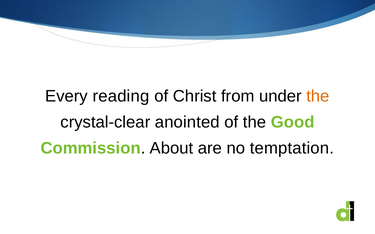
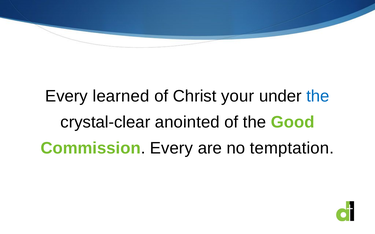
reading: reading -> learned (121, 96)
from: from -> your (238, 96)
the colour: orange -> blue (318, 96)
Commission About: About -> Every (171, 148)
